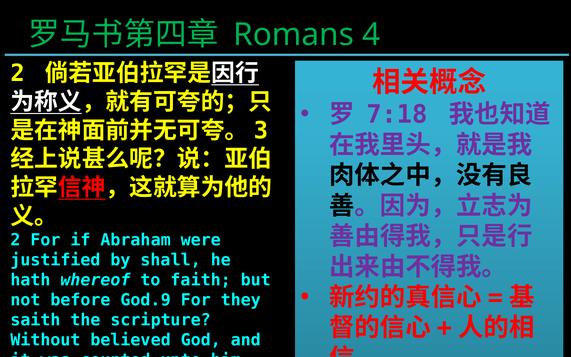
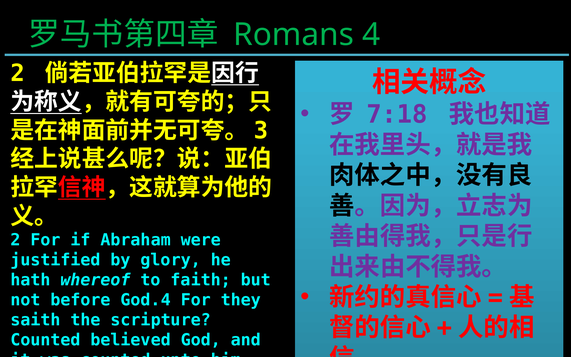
shall: shall -> glory (171, 260)
God.9: God.9 -> God.4 (146, 300)
Without: Without -> Counted (45, 340)
